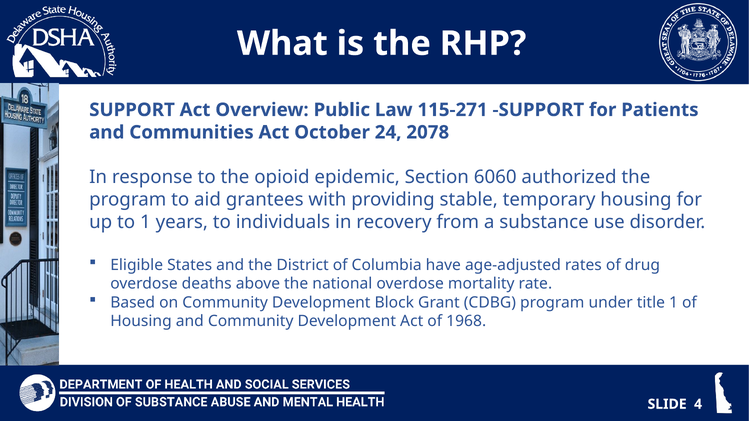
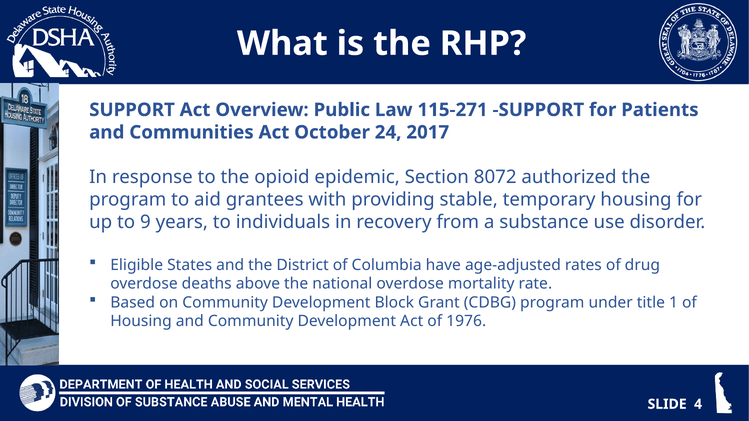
2078: 2078 -> 2017 (428, 132)
6060: 6060 -> 8072 (495, 177)
to 1: 1 -> 9 (145, 222)
1968: 1968 -> 1976 (466, 321)
